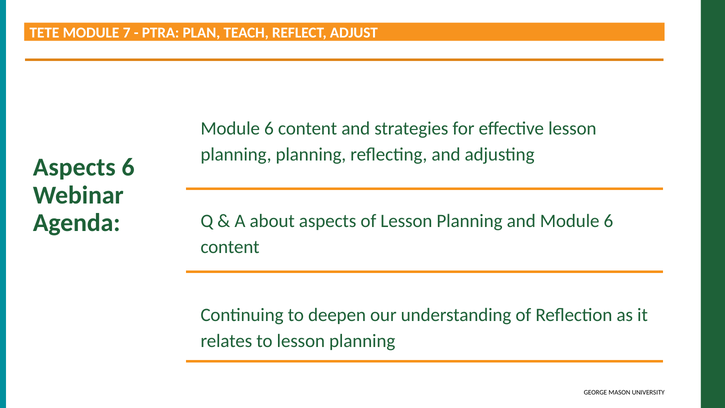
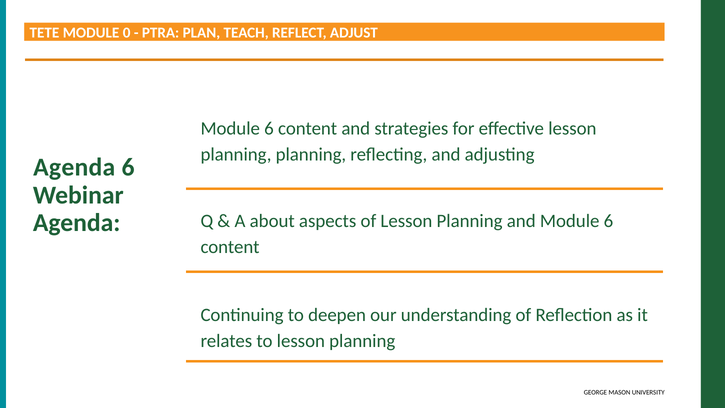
7: 7 -> 0 (127, 33)
Aspects: Aspects -> Agenda (74, 167)
